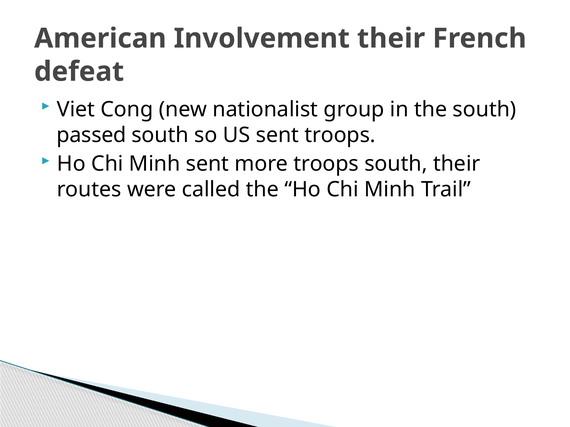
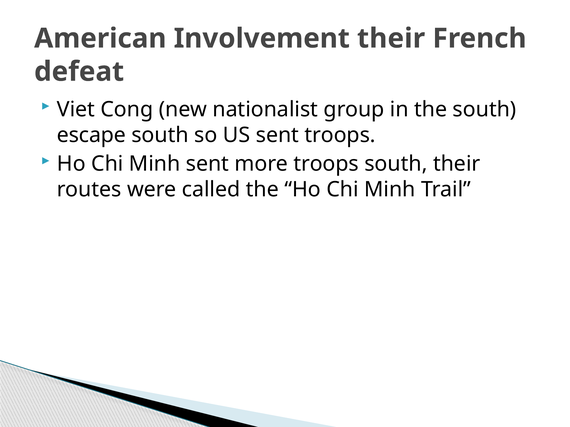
passed: passed -> escape (91, 135)
